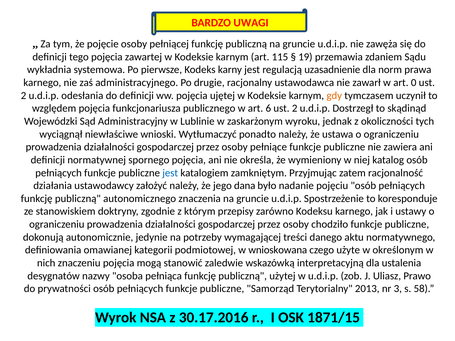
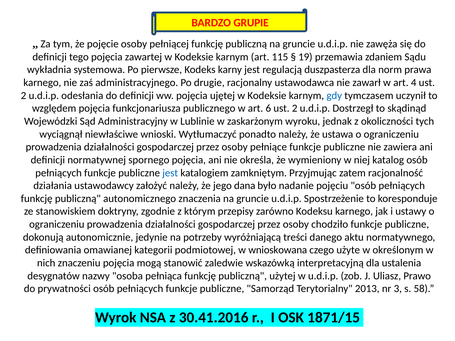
UWAGI: UWAGI -> GRUPIE (251, 23)
uzasadnienie: uzasadnienie -> duszpasterza (332, 70)
0: 0 -> 4 (414, 83)
gdy colour: orange -> blue (334, 96)
wymagającej: wymagającej -> wyróżniającą (253, 237)
30.17.2016: 30.17.2016 -> 30.41.2016 (214, 318)
